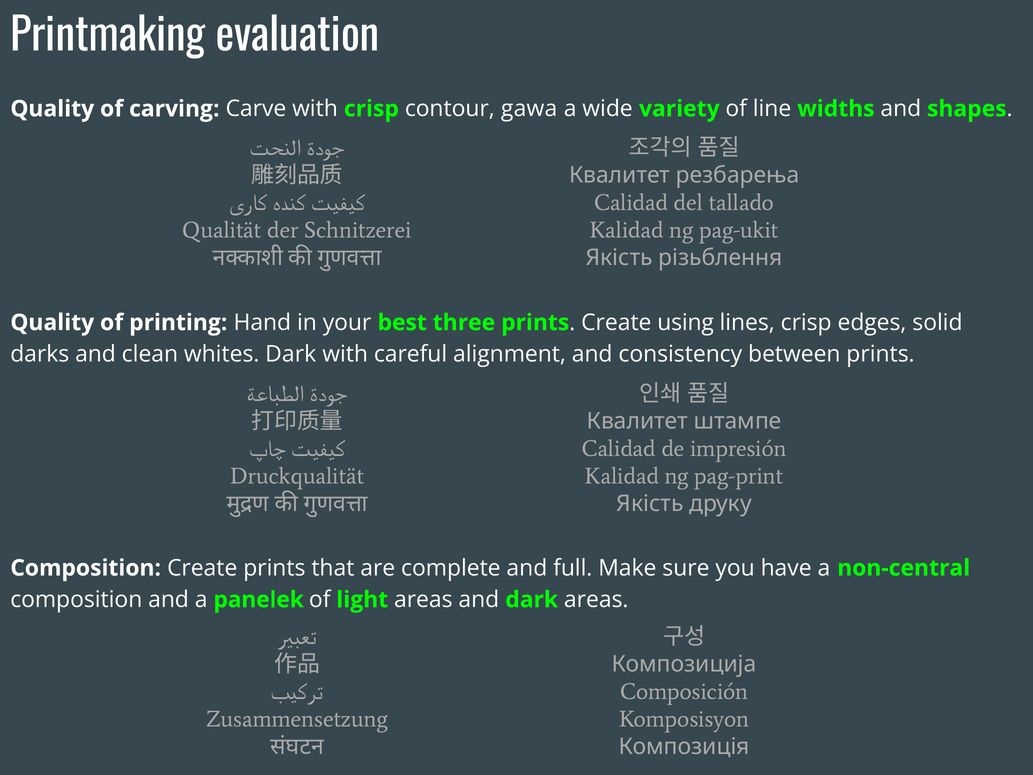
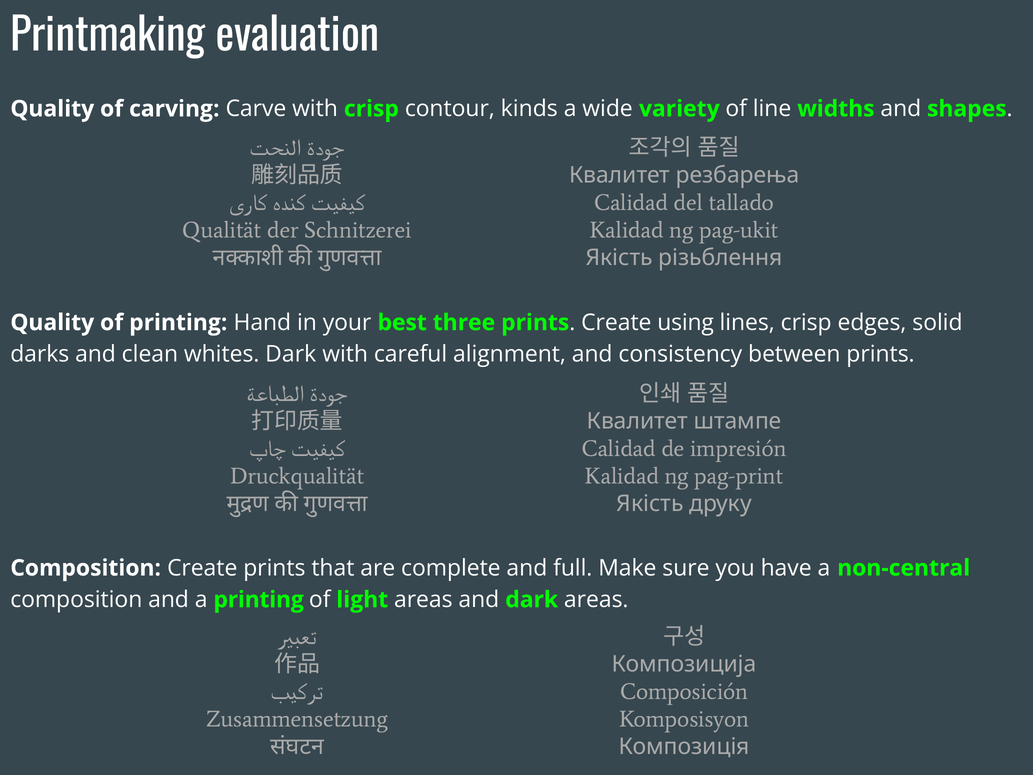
gawa: gawa -> kinds (529, 109)
a panelek: panelek -> printing (259, 600)
